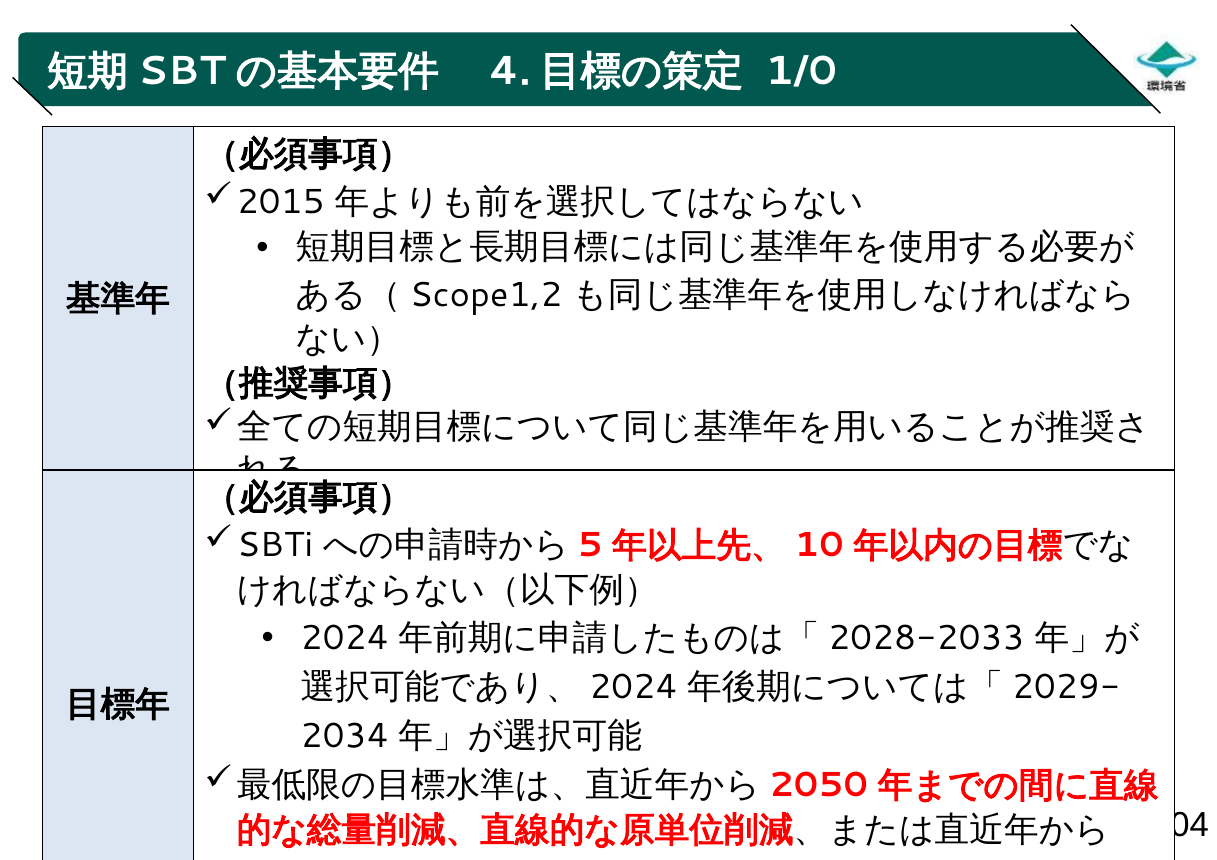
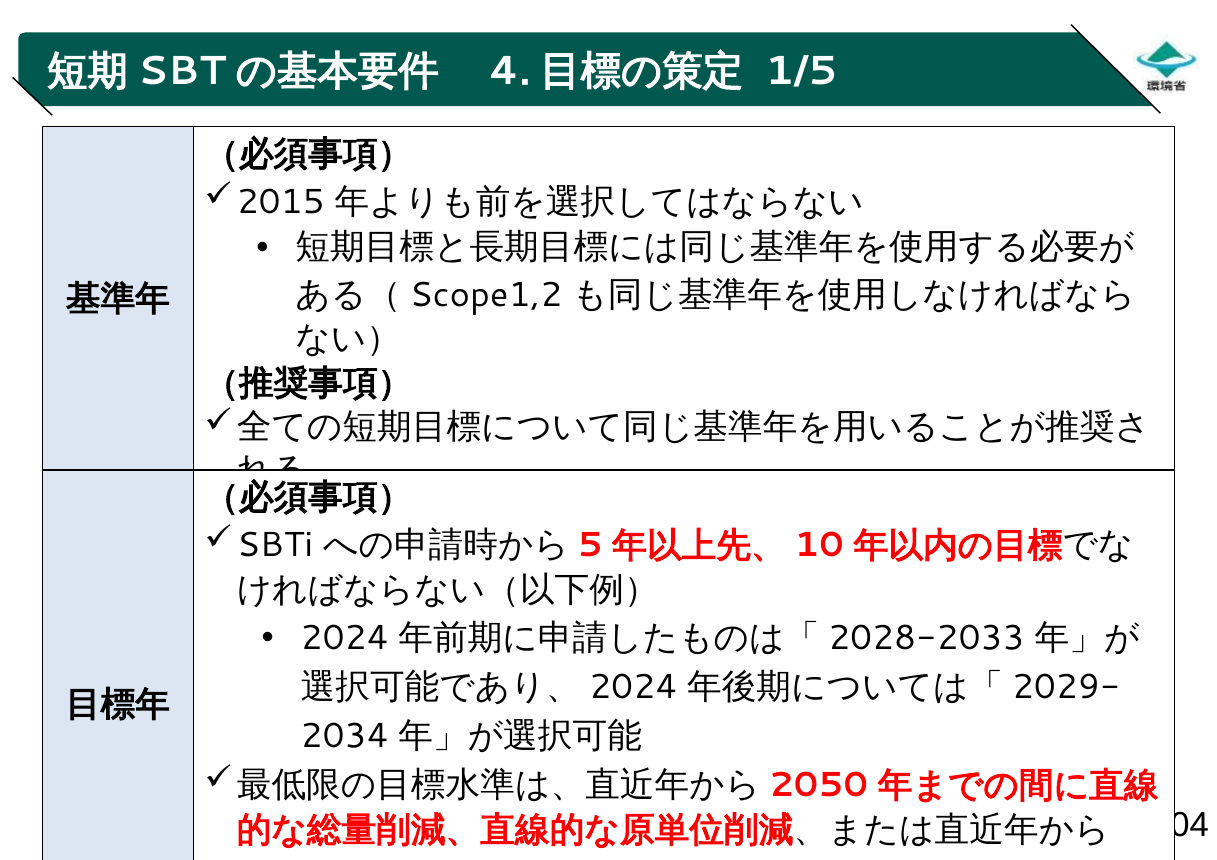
1/0: 1/0 -> 1/5 (801, 71)
